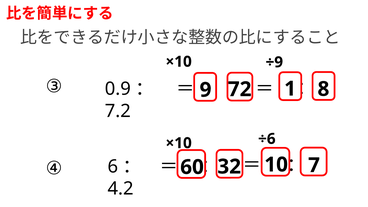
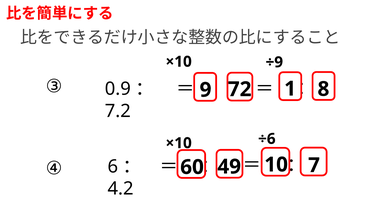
32: 32 -> 49 (229, 167)
